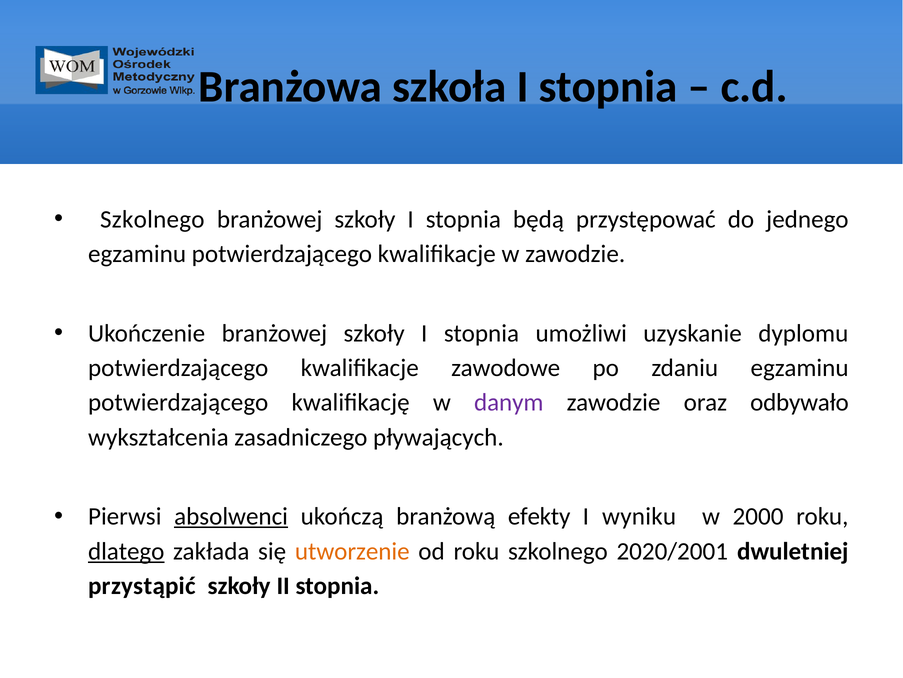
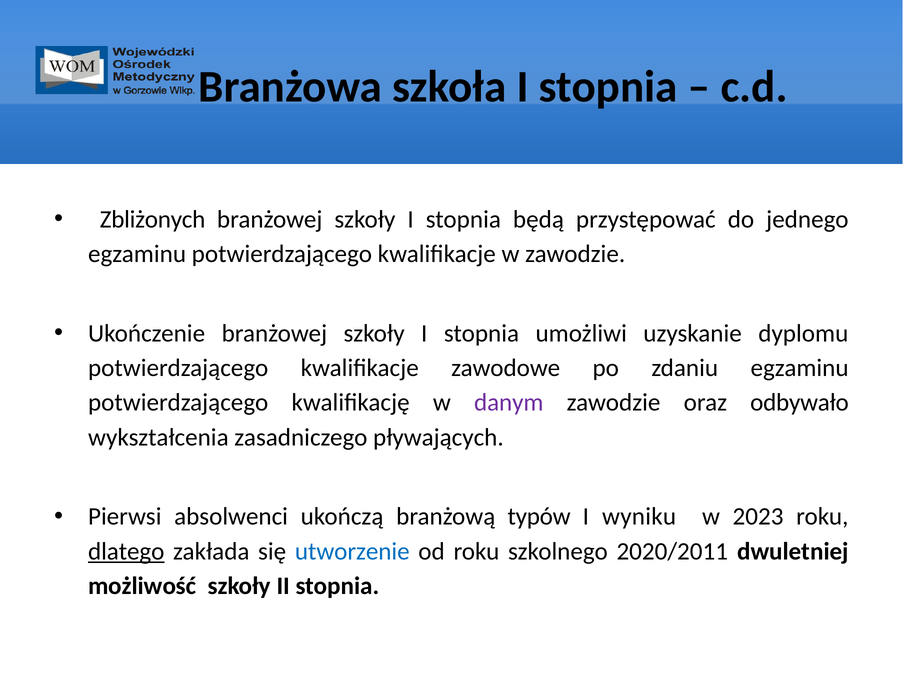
Szkolnego: Szkolnego -> Zbliżonych (153, 219)
absolwenci underline: present -> none (231, 516)
efekty: efekty -> typów (539, 516)
2000: 2000 -> 2023 (758, 516)
utworzenie colour: orange -> blue (352, 551)
2020/2001: 2020/2001 -> 2020/2011 (672, 551)
przystąpić: przystąpić -> możliwość (142, 585)
